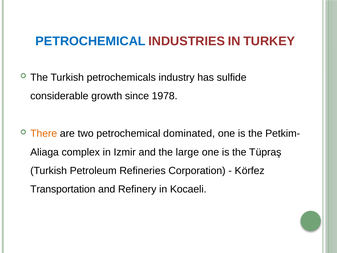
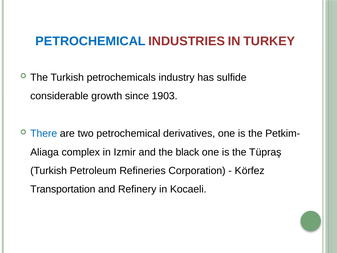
1978: 1978 -> 1903 (165, 96)
There colour: orange -> blue (44, 133)
dominated: dominated -> derivatives (189, 133)
large: large -> black (187, 152)
